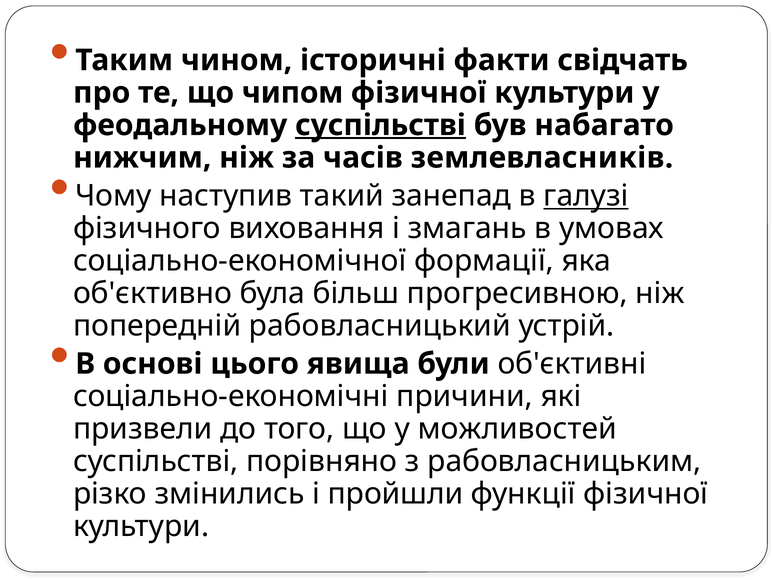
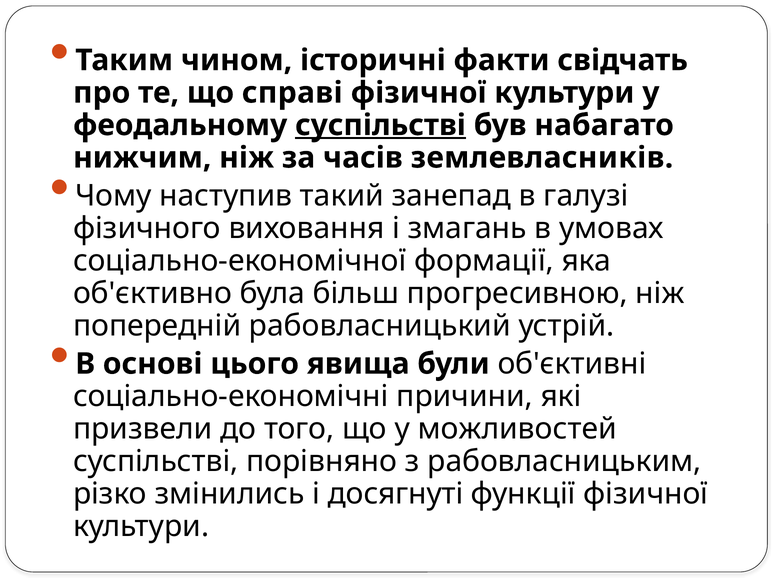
чипом: чипом -> справі (292, 93)
галузі underline: present -> none (586, 196)
пройшли: пройшли -> досягнуті (396, 494)
